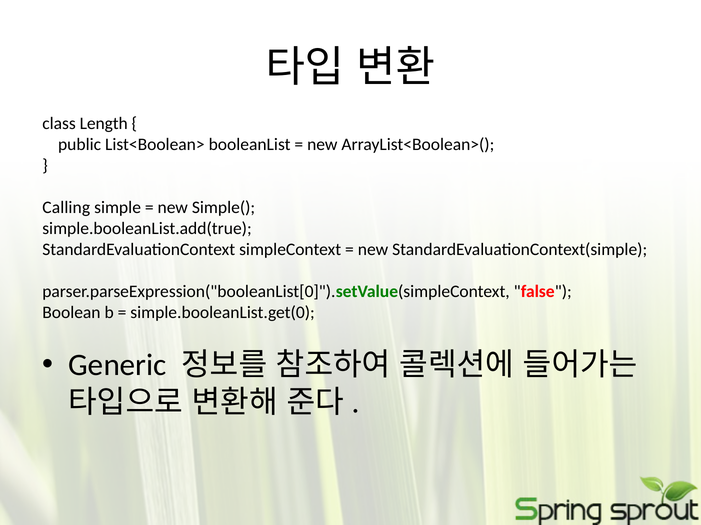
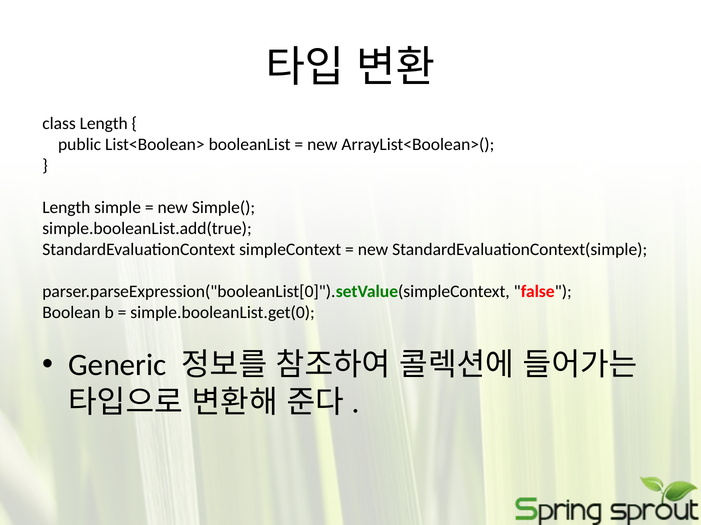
Calling: Calling -> Length (66, 208)
